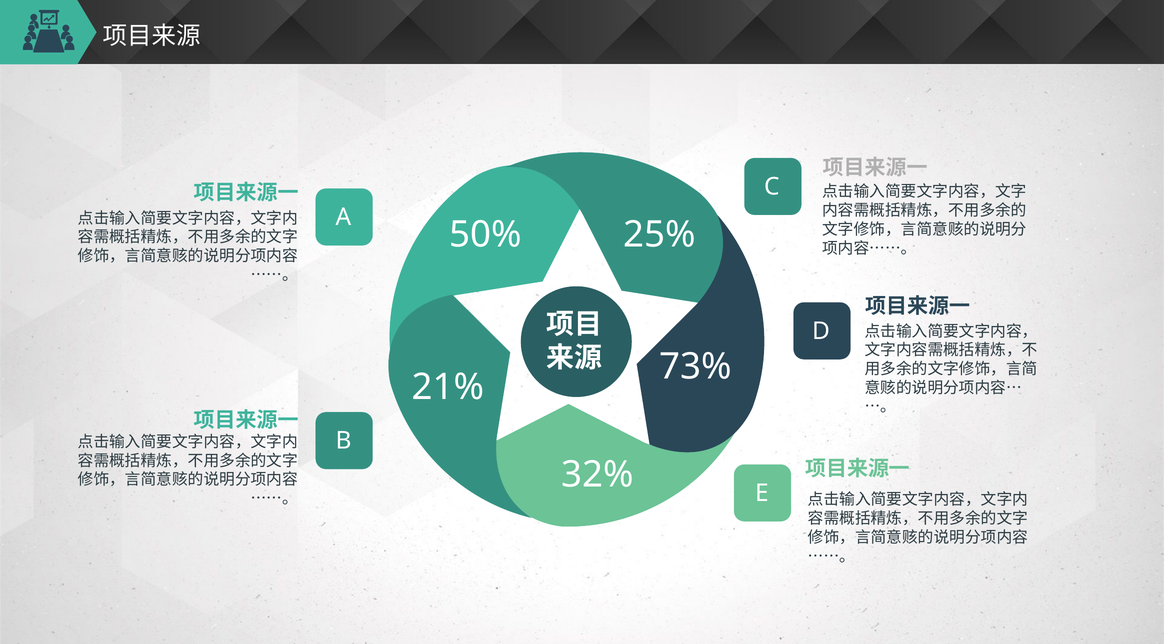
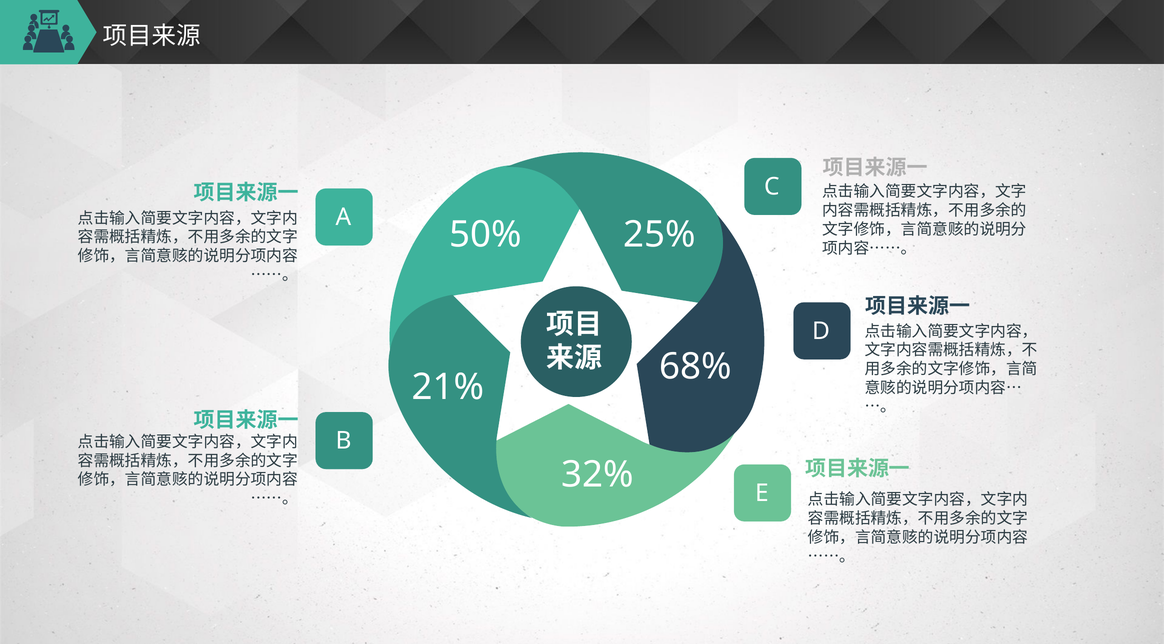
73%: 73% -> 68% (696, 366)
